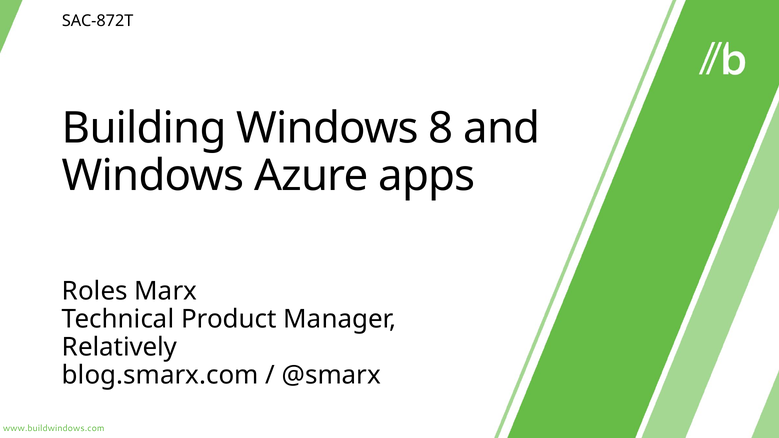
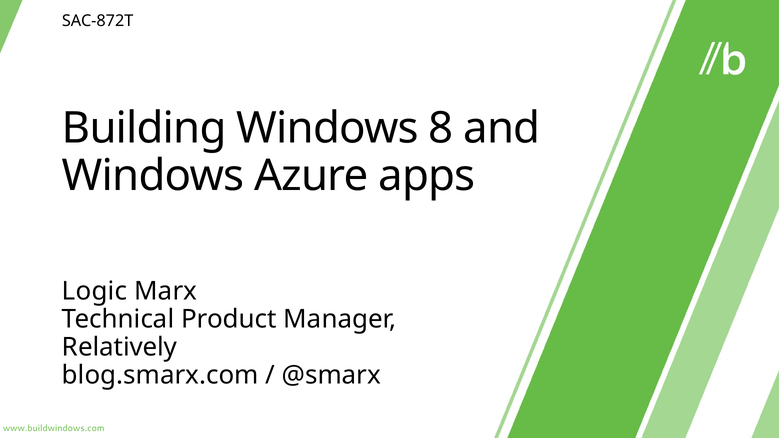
Roles: Roles -> Logic (95, 291)
